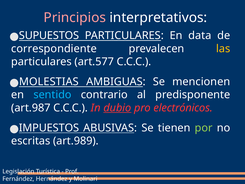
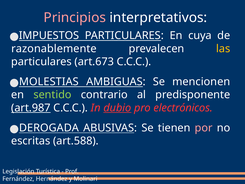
SUPUESTOS: SUPUESTOS -> IMPUESTOS (49, 36)
data: data -> cuya (200, 36)
correspondiente: correspondiente -> razonablemente (54, 49)
art.577: art.577 -> art.673 (94, 62)
sentido colour: light blue -> light green (52, 95)
art.987 underline: none -> present (31, 108)
IMPUESTOS: IMPUESTOS -> DEROGADA (49, 128)
por colour: light green -> pink (204, 128)
art.989: art.989 -> art.588 (76, 141)
